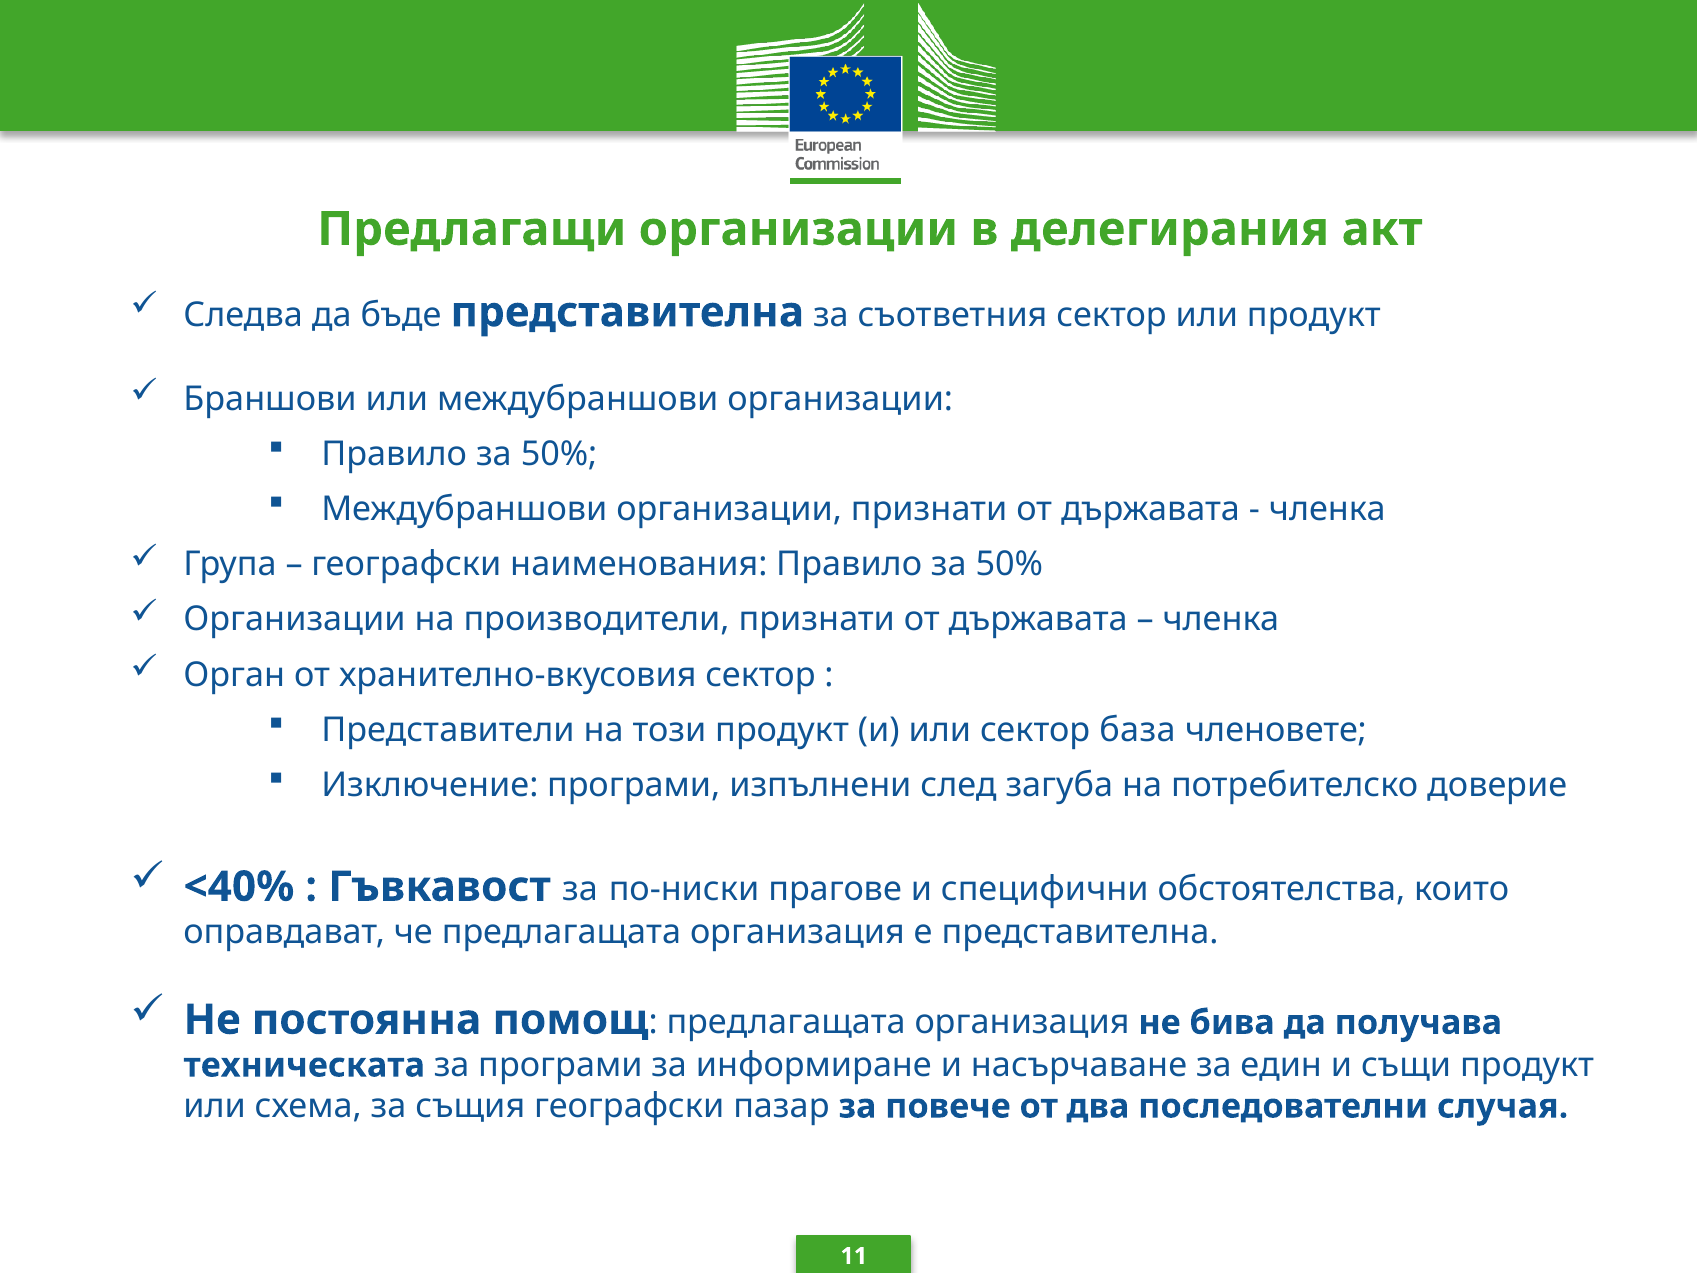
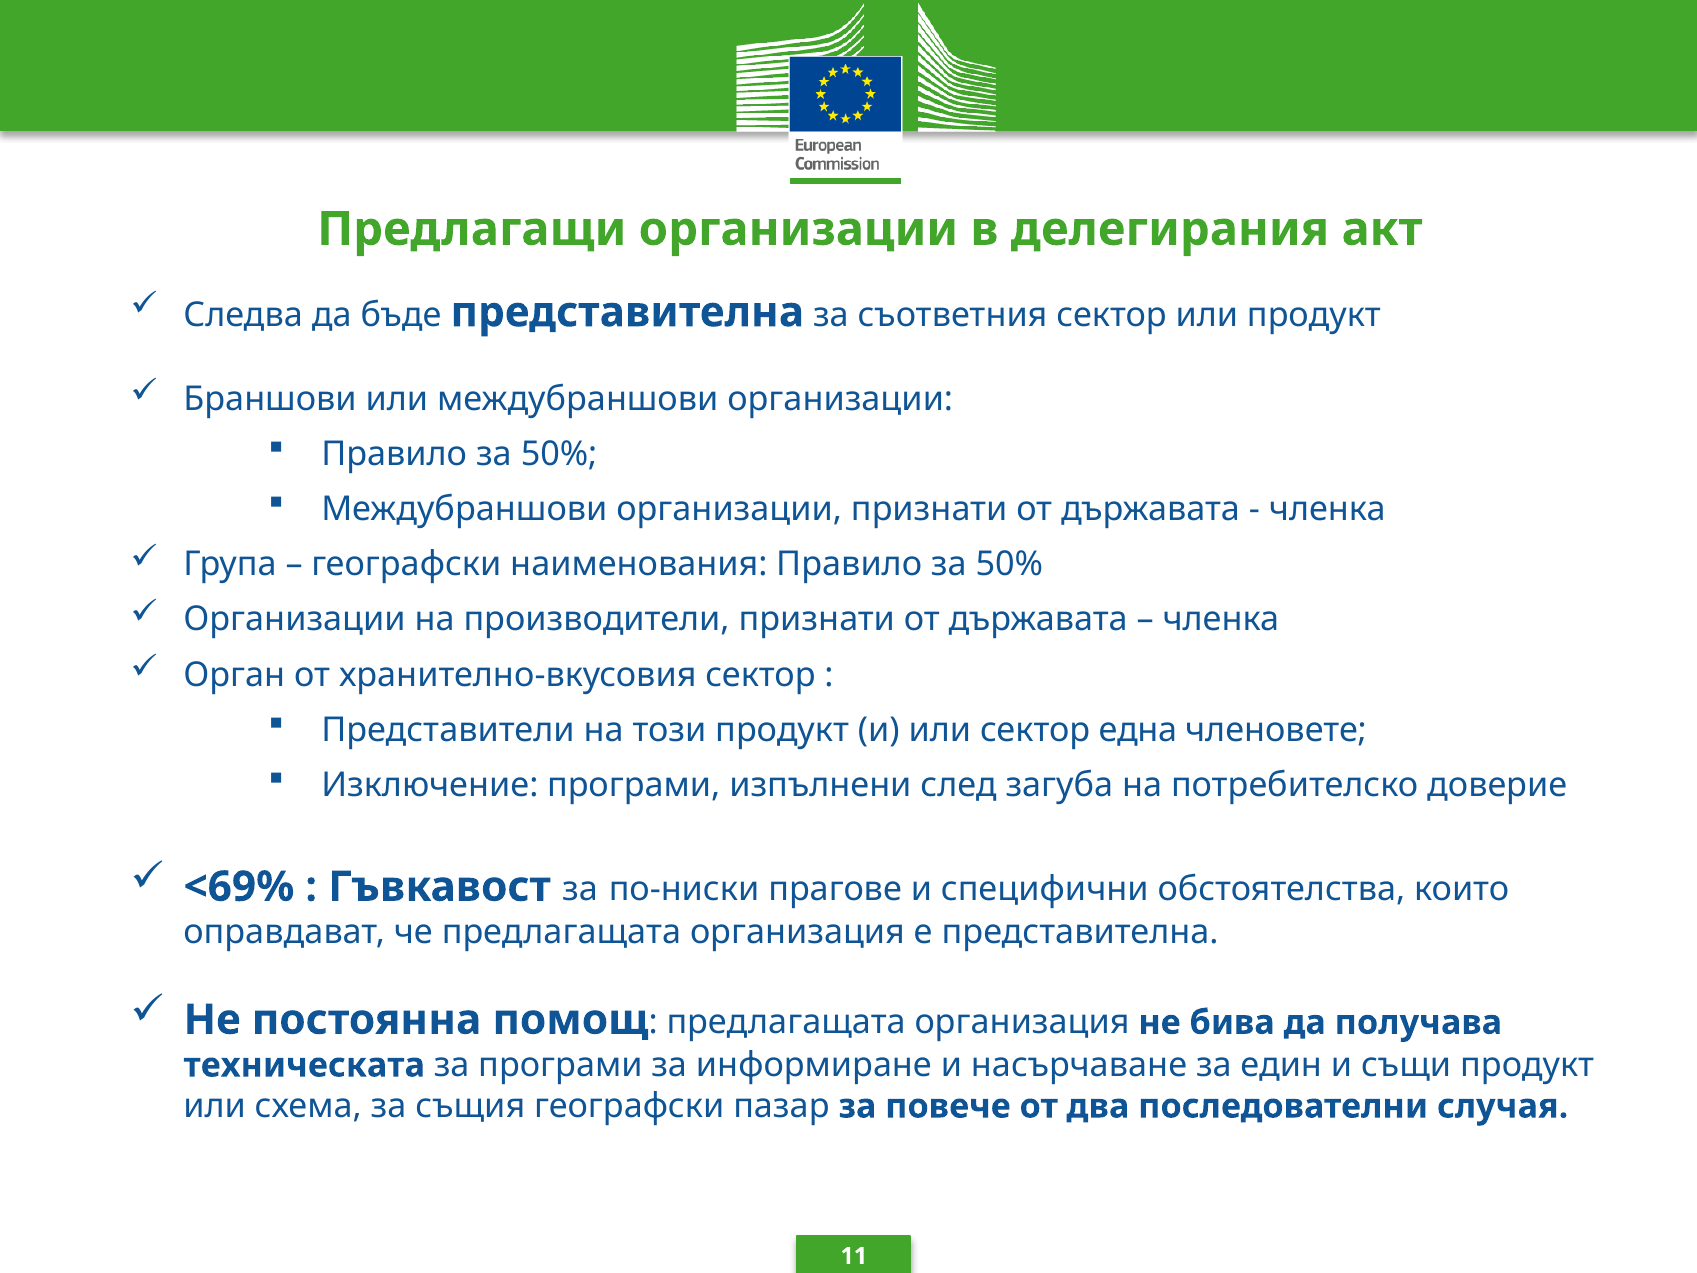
база: база -> една (1138, 730)
<40%: <40% -> <69% (239, 887)
